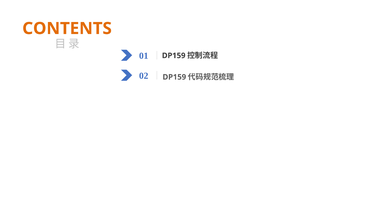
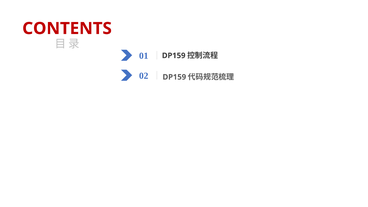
CONTENTS colour: orange -> red (67, 28)
